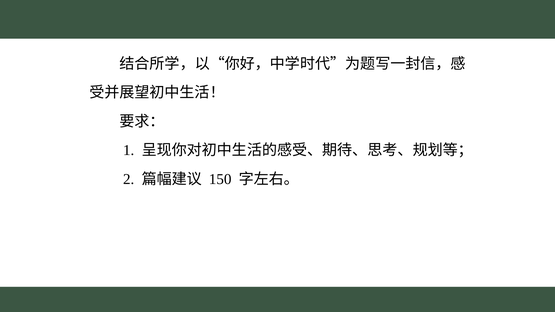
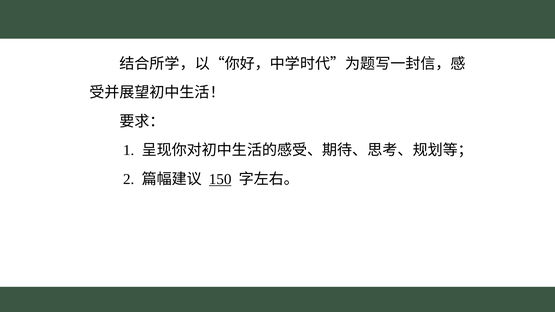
150 underline: none -> present (220, 179)
